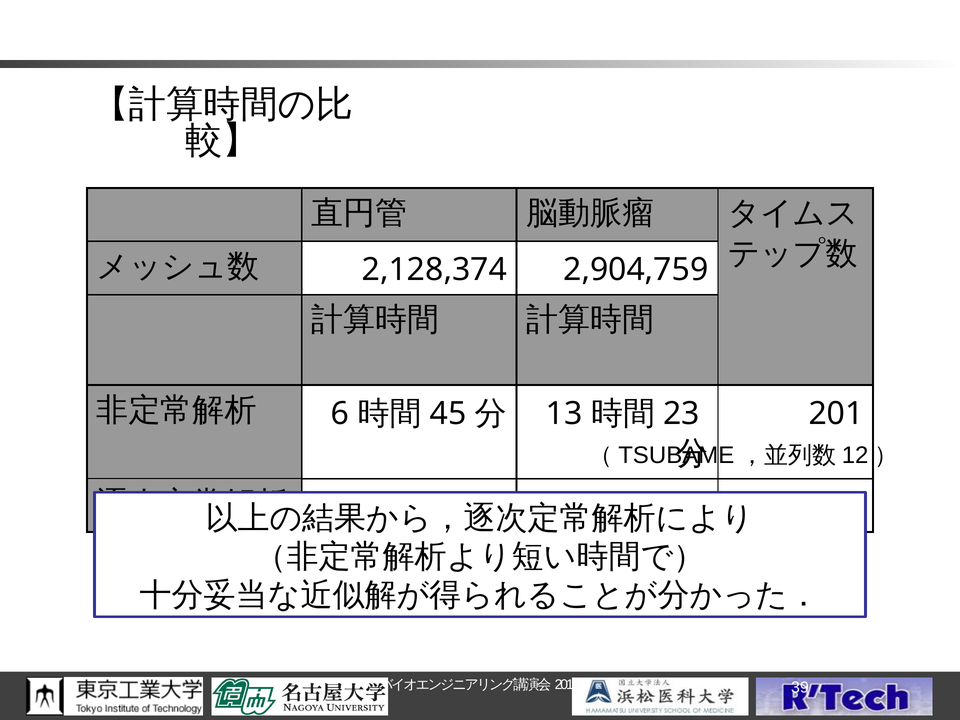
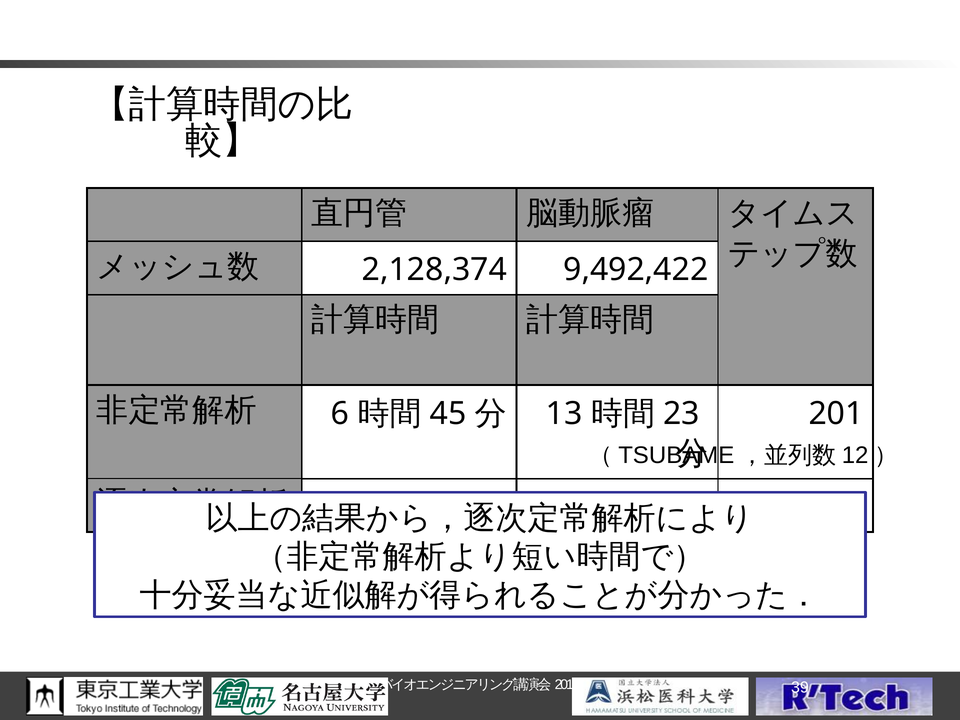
2,904,759: 2,904,759 -> 9,492,422 (636, 270)
